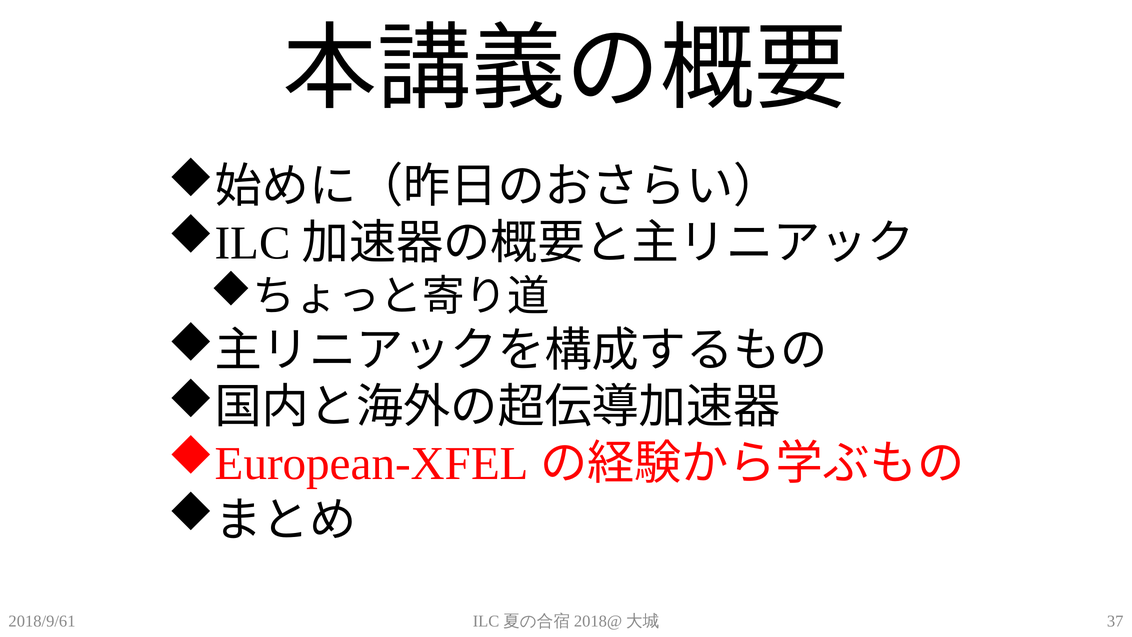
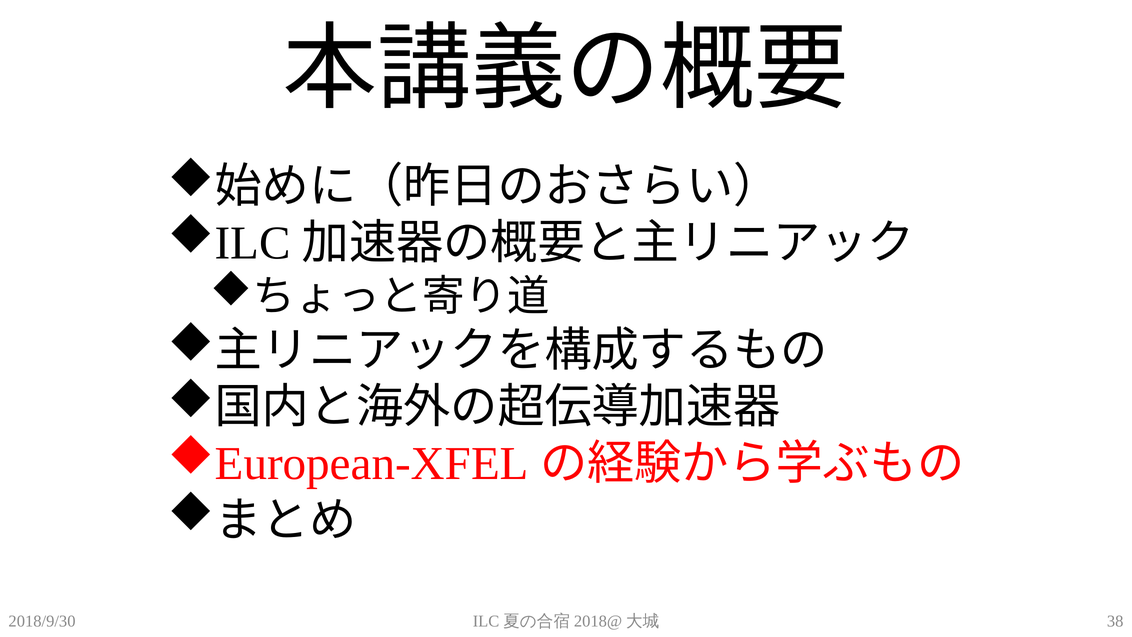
2018/9/61: 2018/9/61 -> 2018/9/30 (42, 621)
37: 37 -> 38 (1115, 621)
